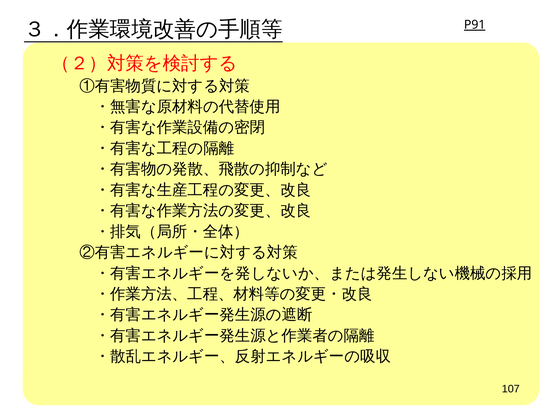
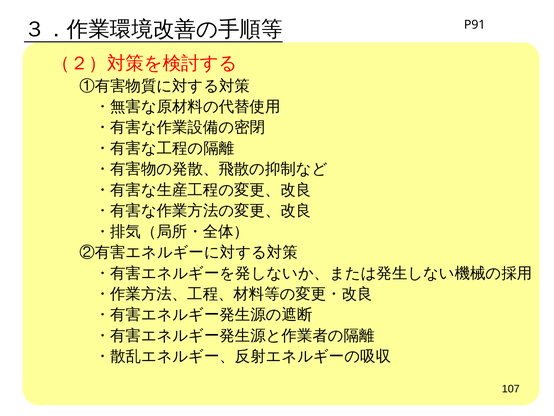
P91 underline: present -> none (475, 25)
